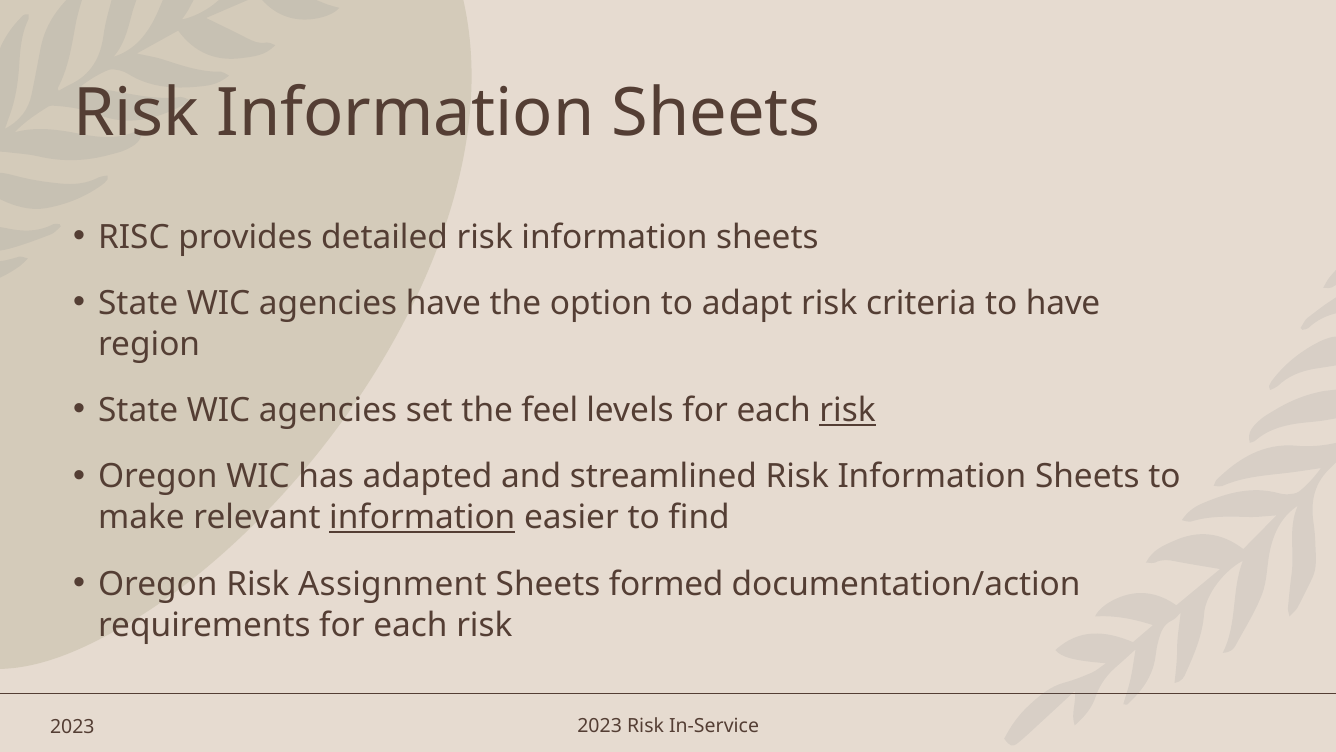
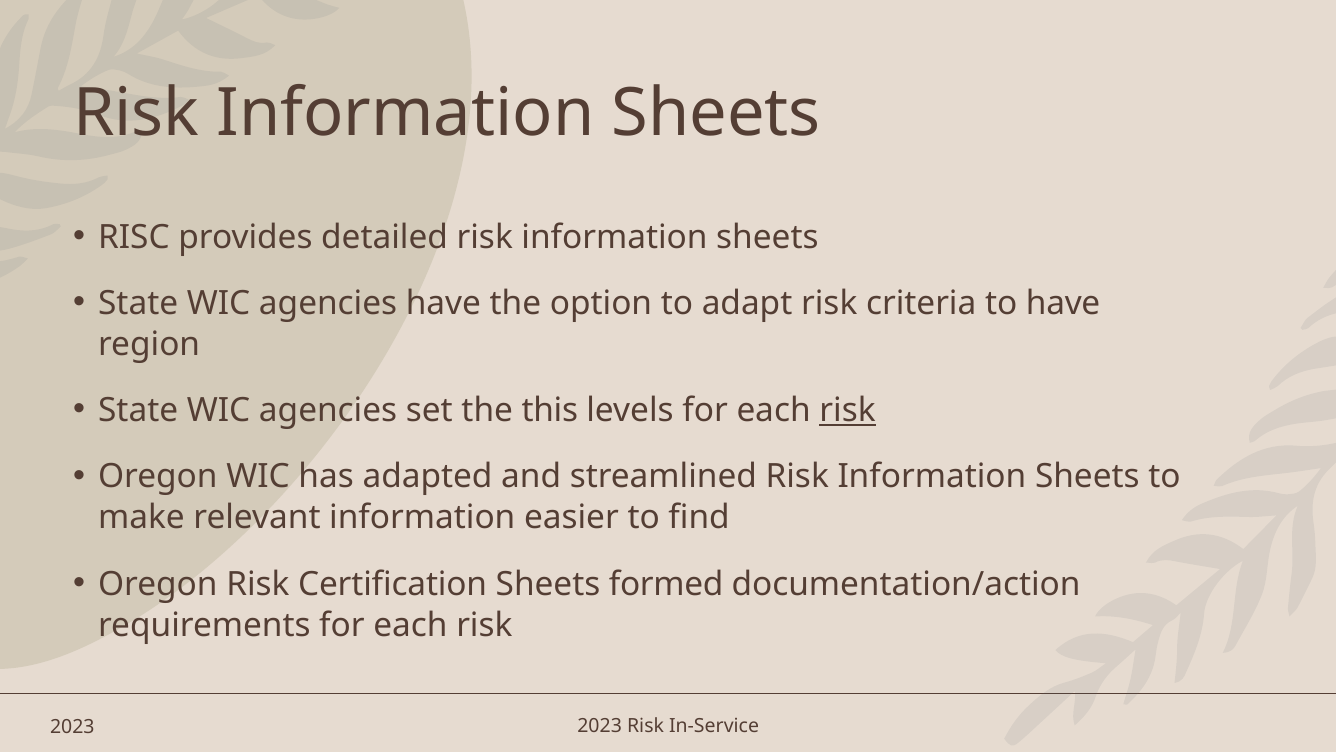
feel: feel -> this (550, 410)
information underline: present -> none (422, 518)
Assignment: Assignment -> Certification (393, 584)
